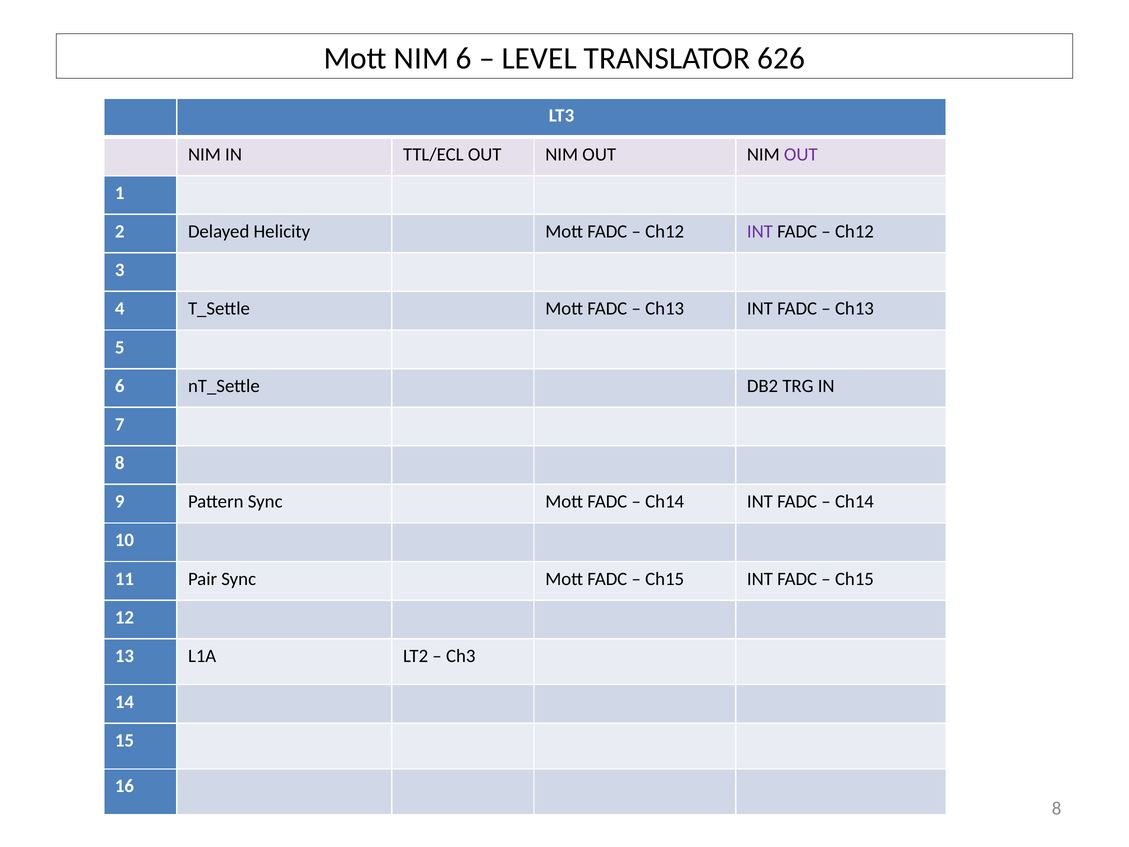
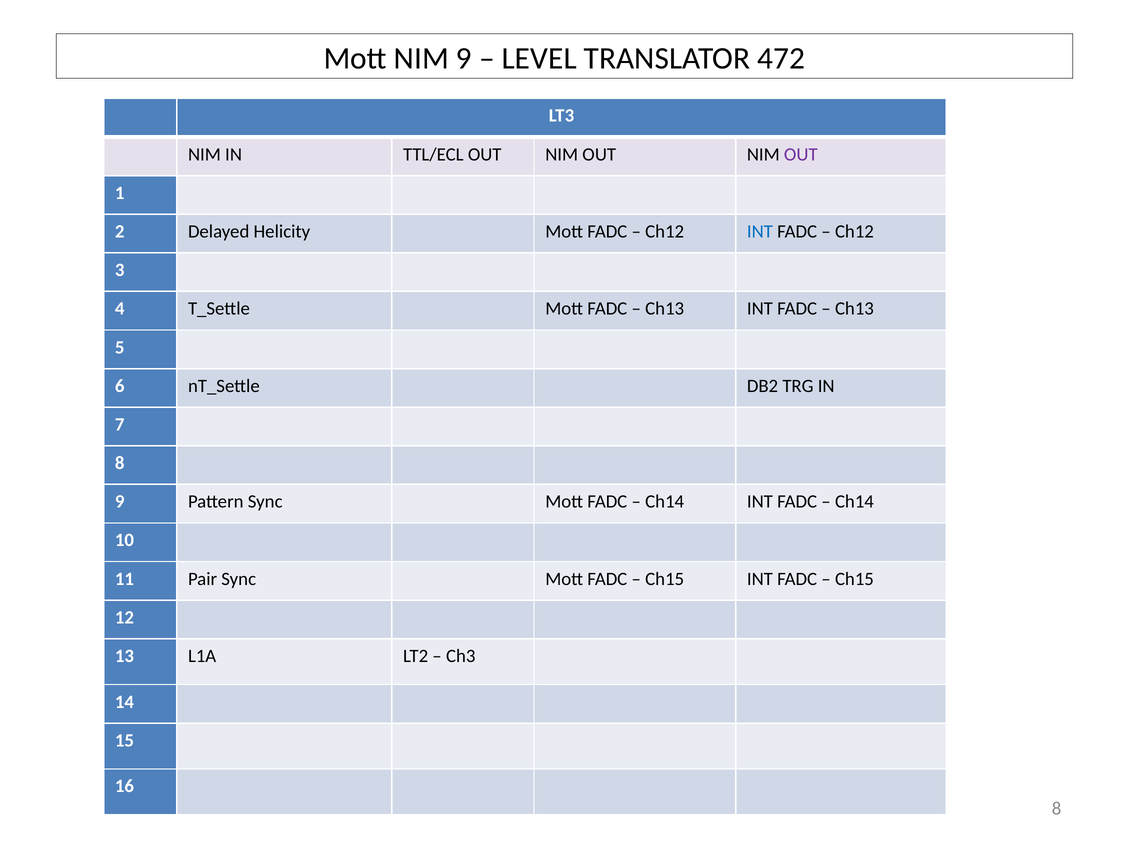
NIM 6: 6 -> 9 (464, 58)
626: 626 -> 472 (781, 58)
INT colour: purple -> blue (760, 231)
